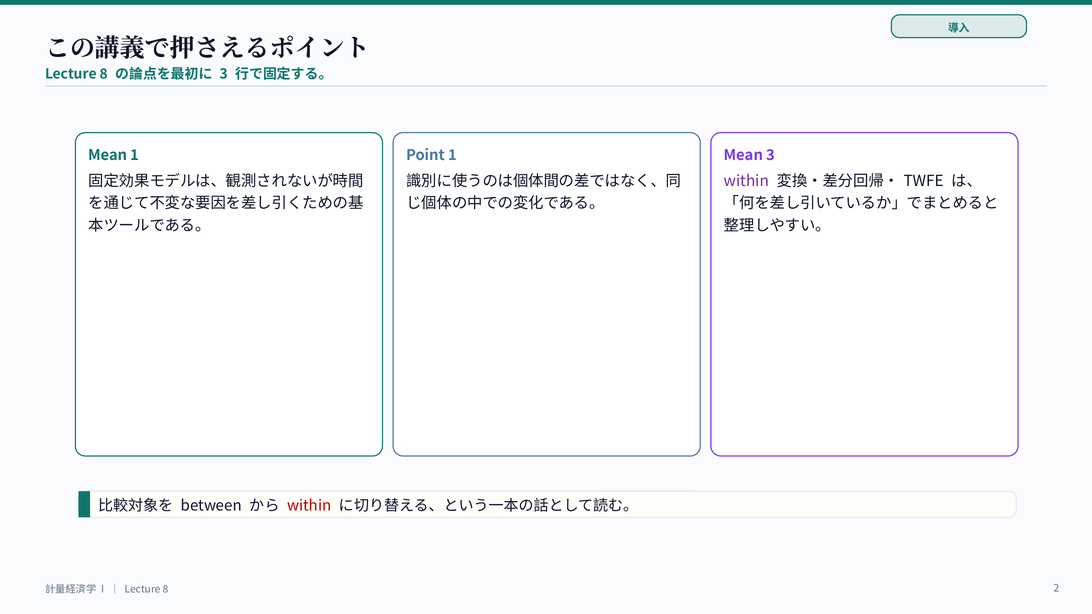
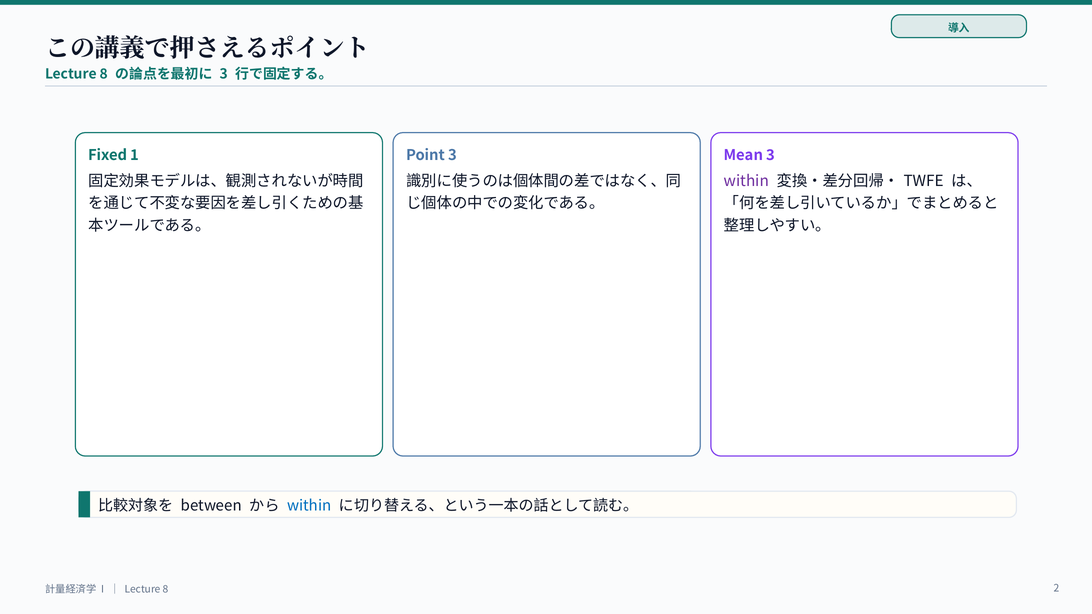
Mean: Mean -> Fixed (108, 155)
Point 1: 1 -> 3 (453, 155)
within colour: red -> blue (309, 506)
